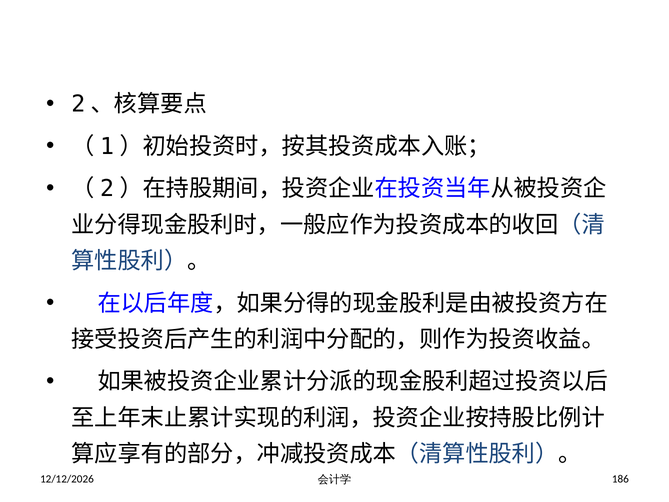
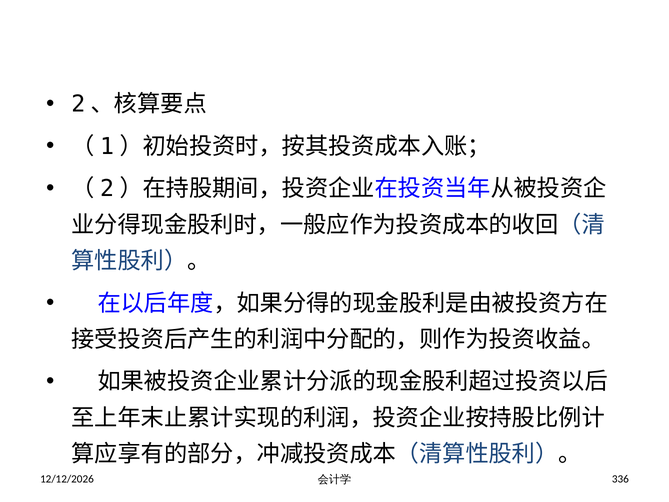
186: 186 -> 336 (620, 479)
